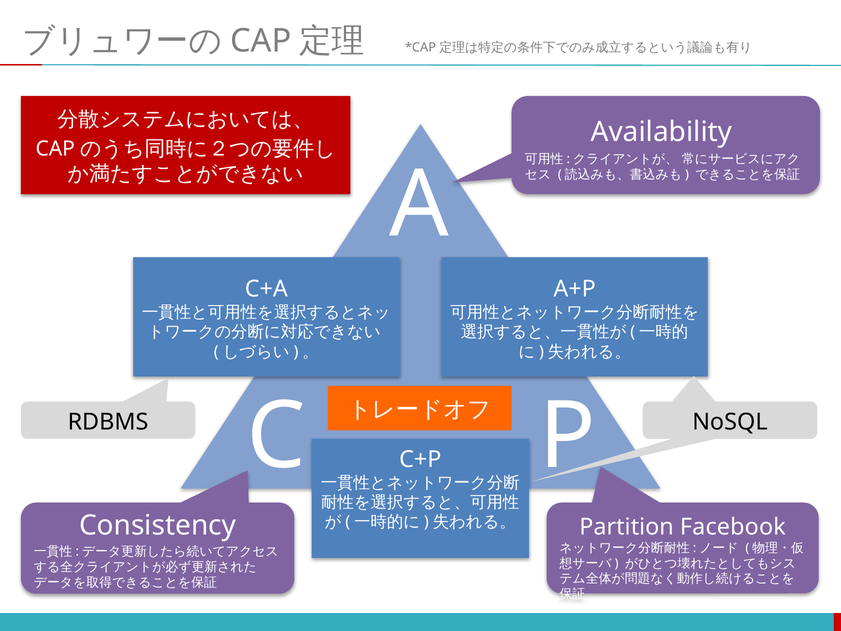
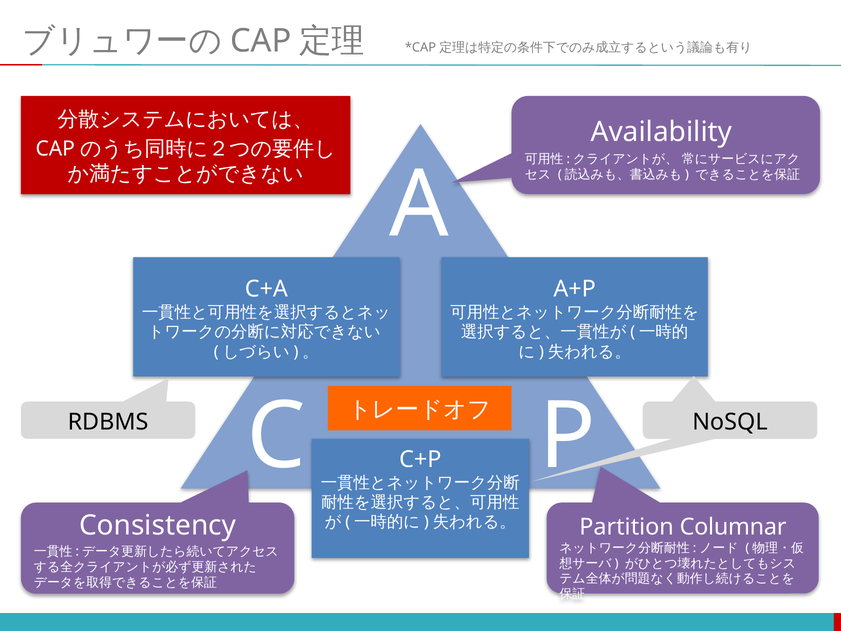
Facebook: Facebook -> Columnar (733, 527)
